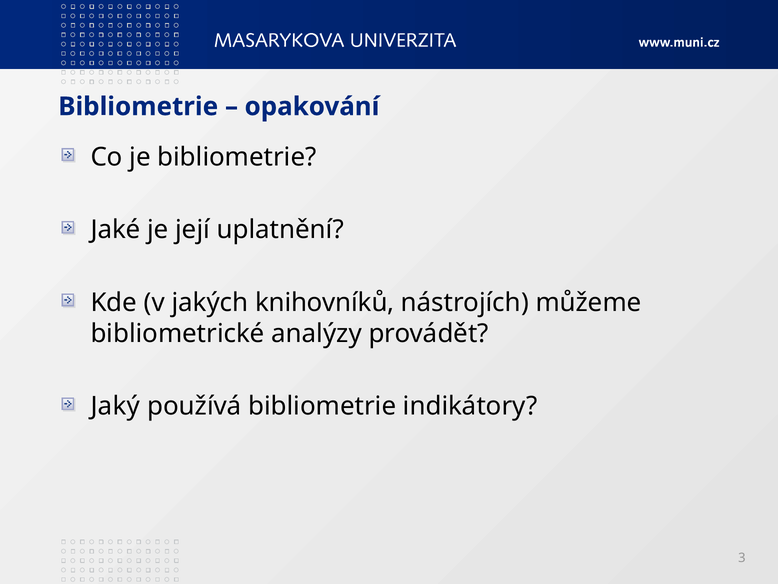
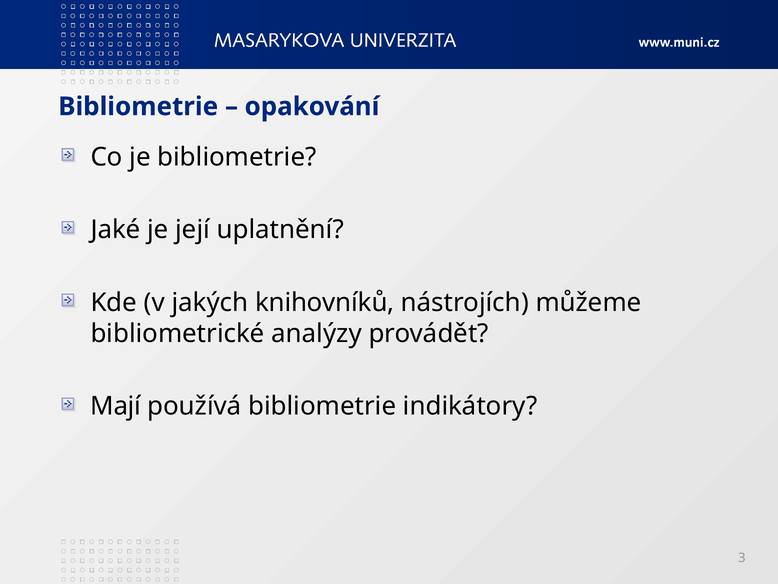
Jaký: Jaký -> Mají (116, 406)
